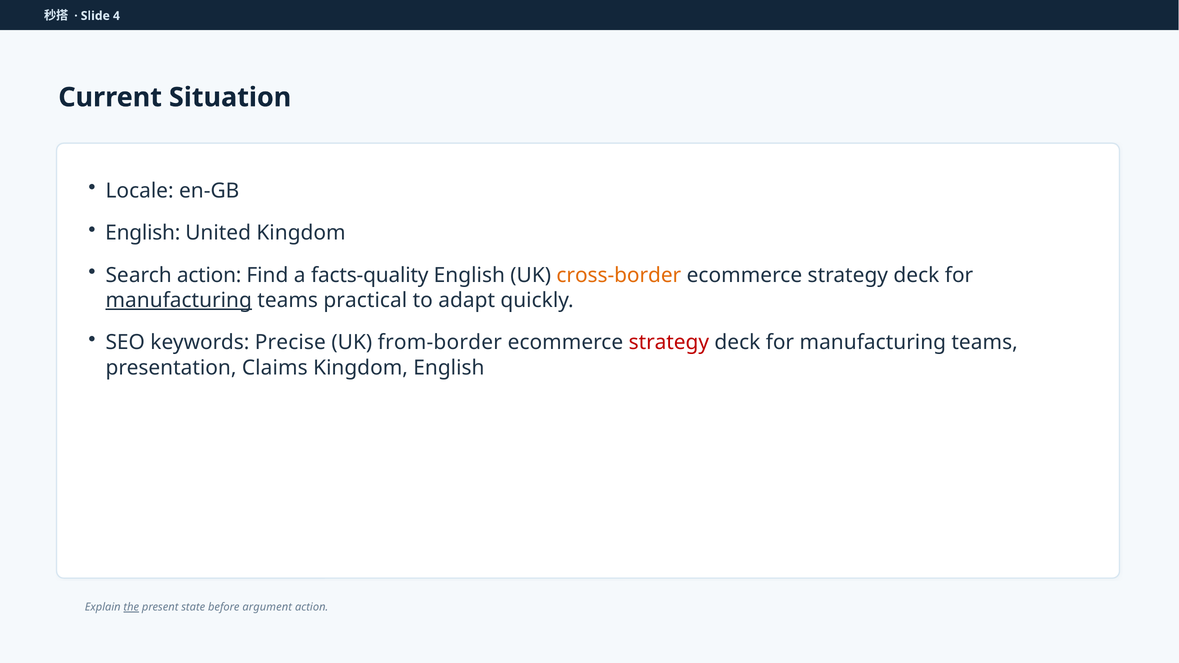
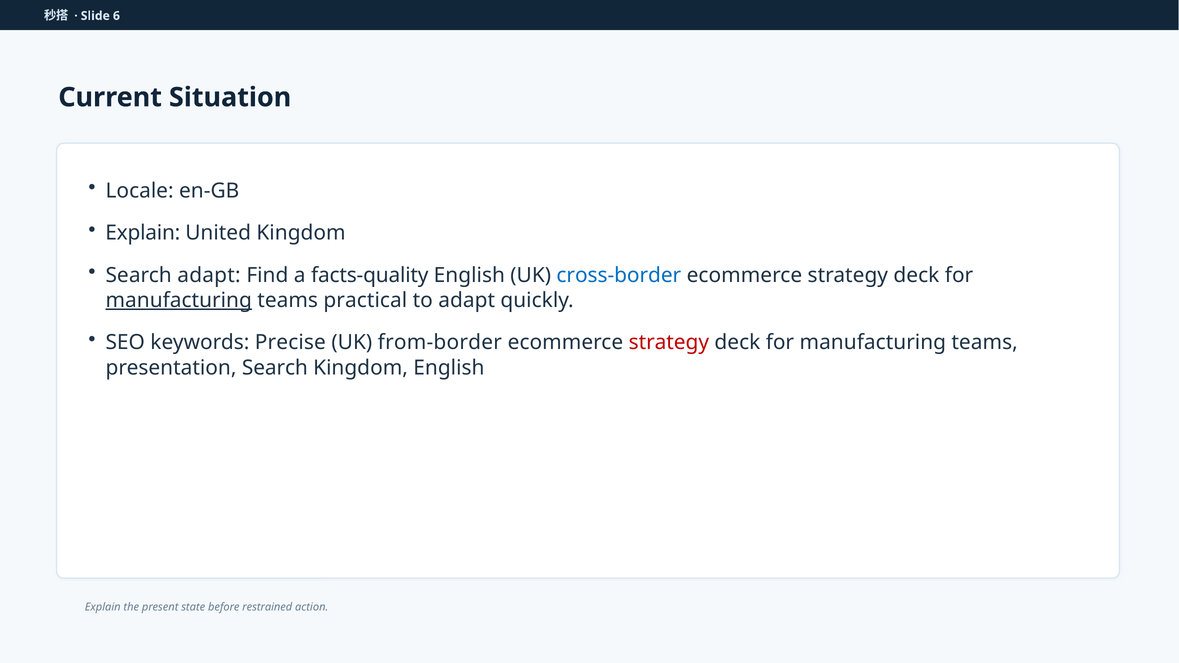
4: 4 -> 6 (116, 16)
English: English -> Explain (143, 233)
Search action: action -> adapt (209, 275)
cross-border colour: orange -> blue (619, 275)
presentation Claims: Claims -> Search (275, 368)
the underline: present -> none (131, 607)
argument: argument -> restrained (267, 607)
